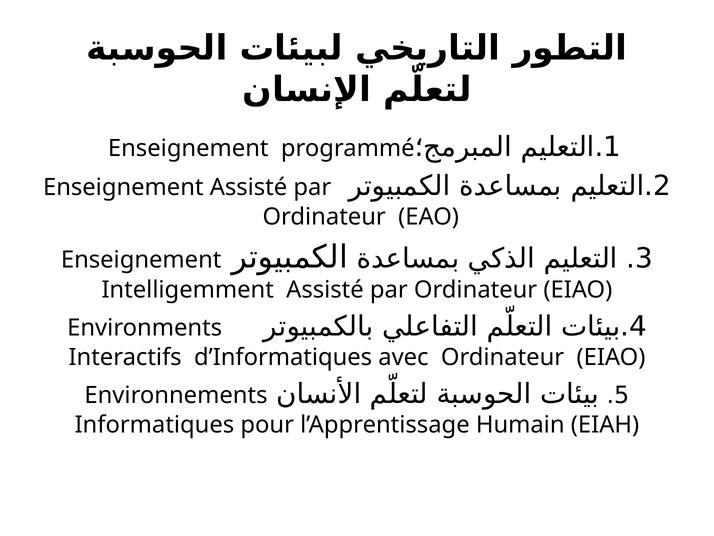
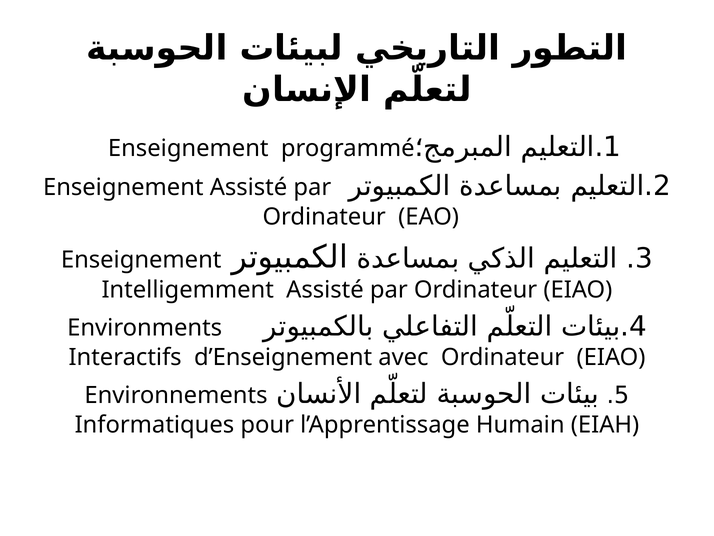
d’Informatiques: d’Informatiques -> d’Enseignement (283, 357)
